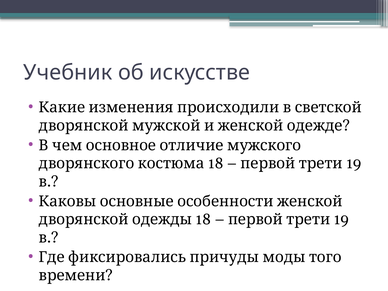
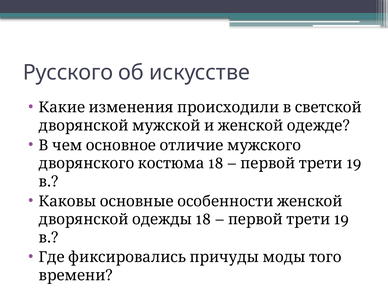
Учебник: Учебник -> Русского (68, 73)
